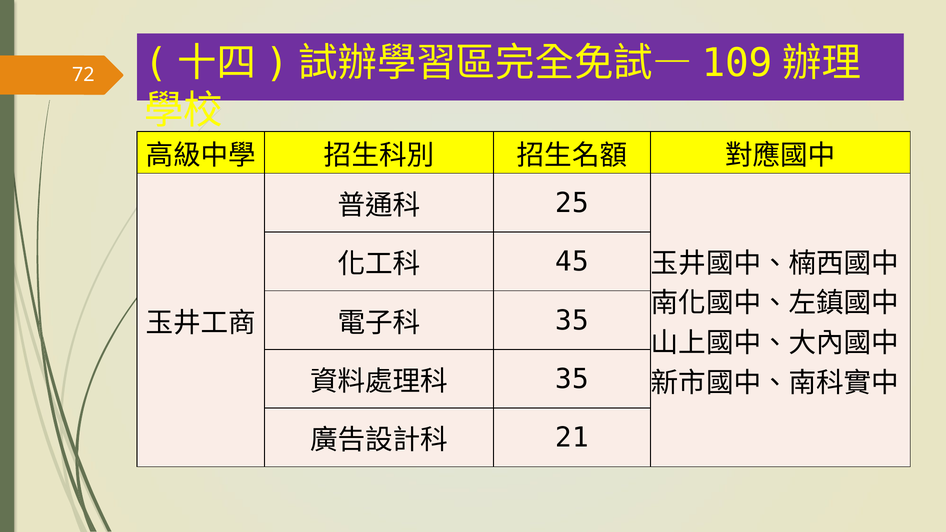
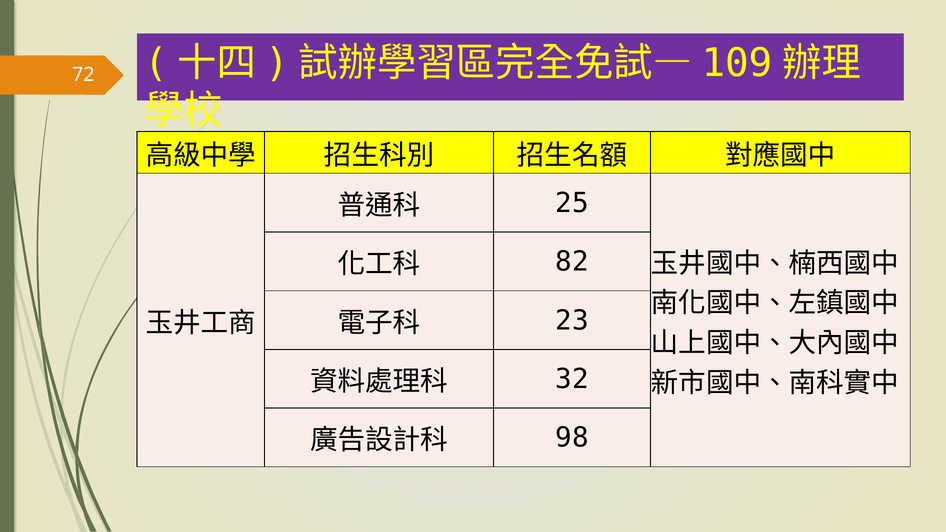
45: 45 -> 82 (572, 262)
35: 35 -> 23 (572, 321)
35: 35 -> 32 (572, 379)
21: 21 -> 98 (572, 438)
